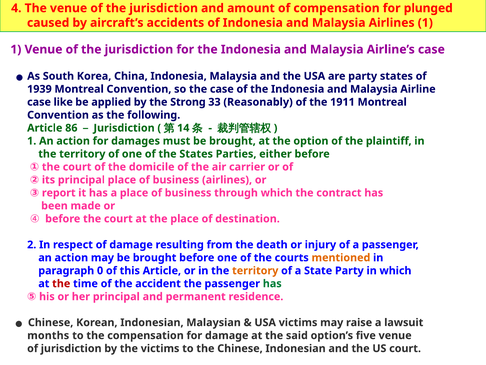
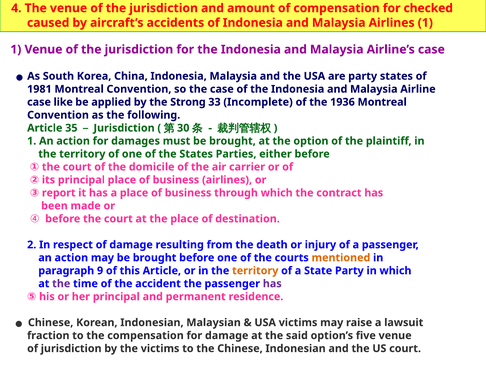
plunged: plunged -> checked (428, 8)
1939: 1939 -> 1981 (39, 89)
Reasonably: Reasonably -> Incomplete (258, 102)
1911: 1911 -> 1936 (342, 102)
86: 86 -> 35 (71, 128)
14: 14 -> 30 (183, 128)
0: 0 -> 9 (100, 270)
the colour: red -> purple (61, 283)
has colour: green -> purple (272, 283)
months: months -> fraction (48, 335)
